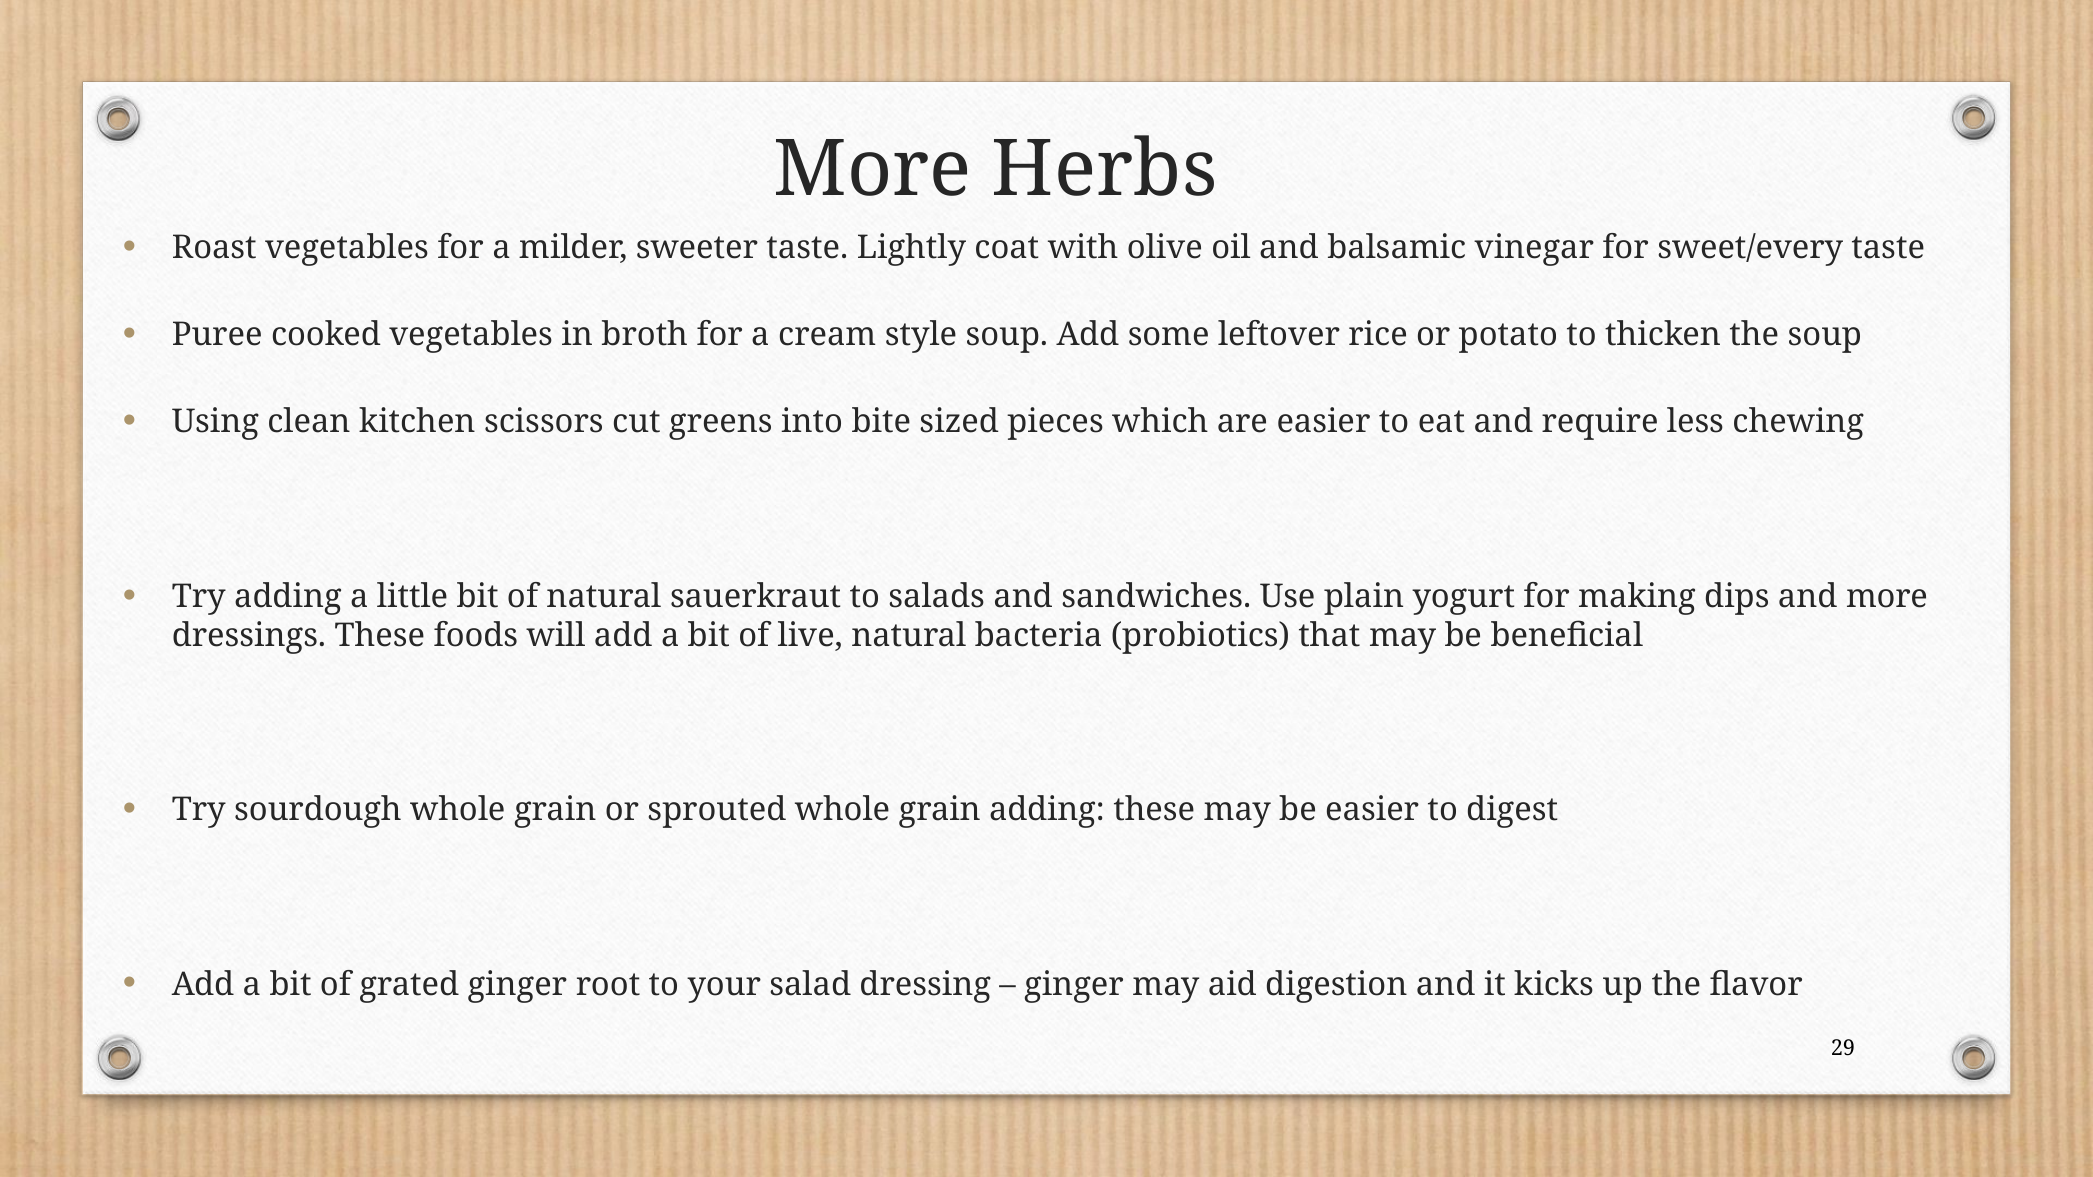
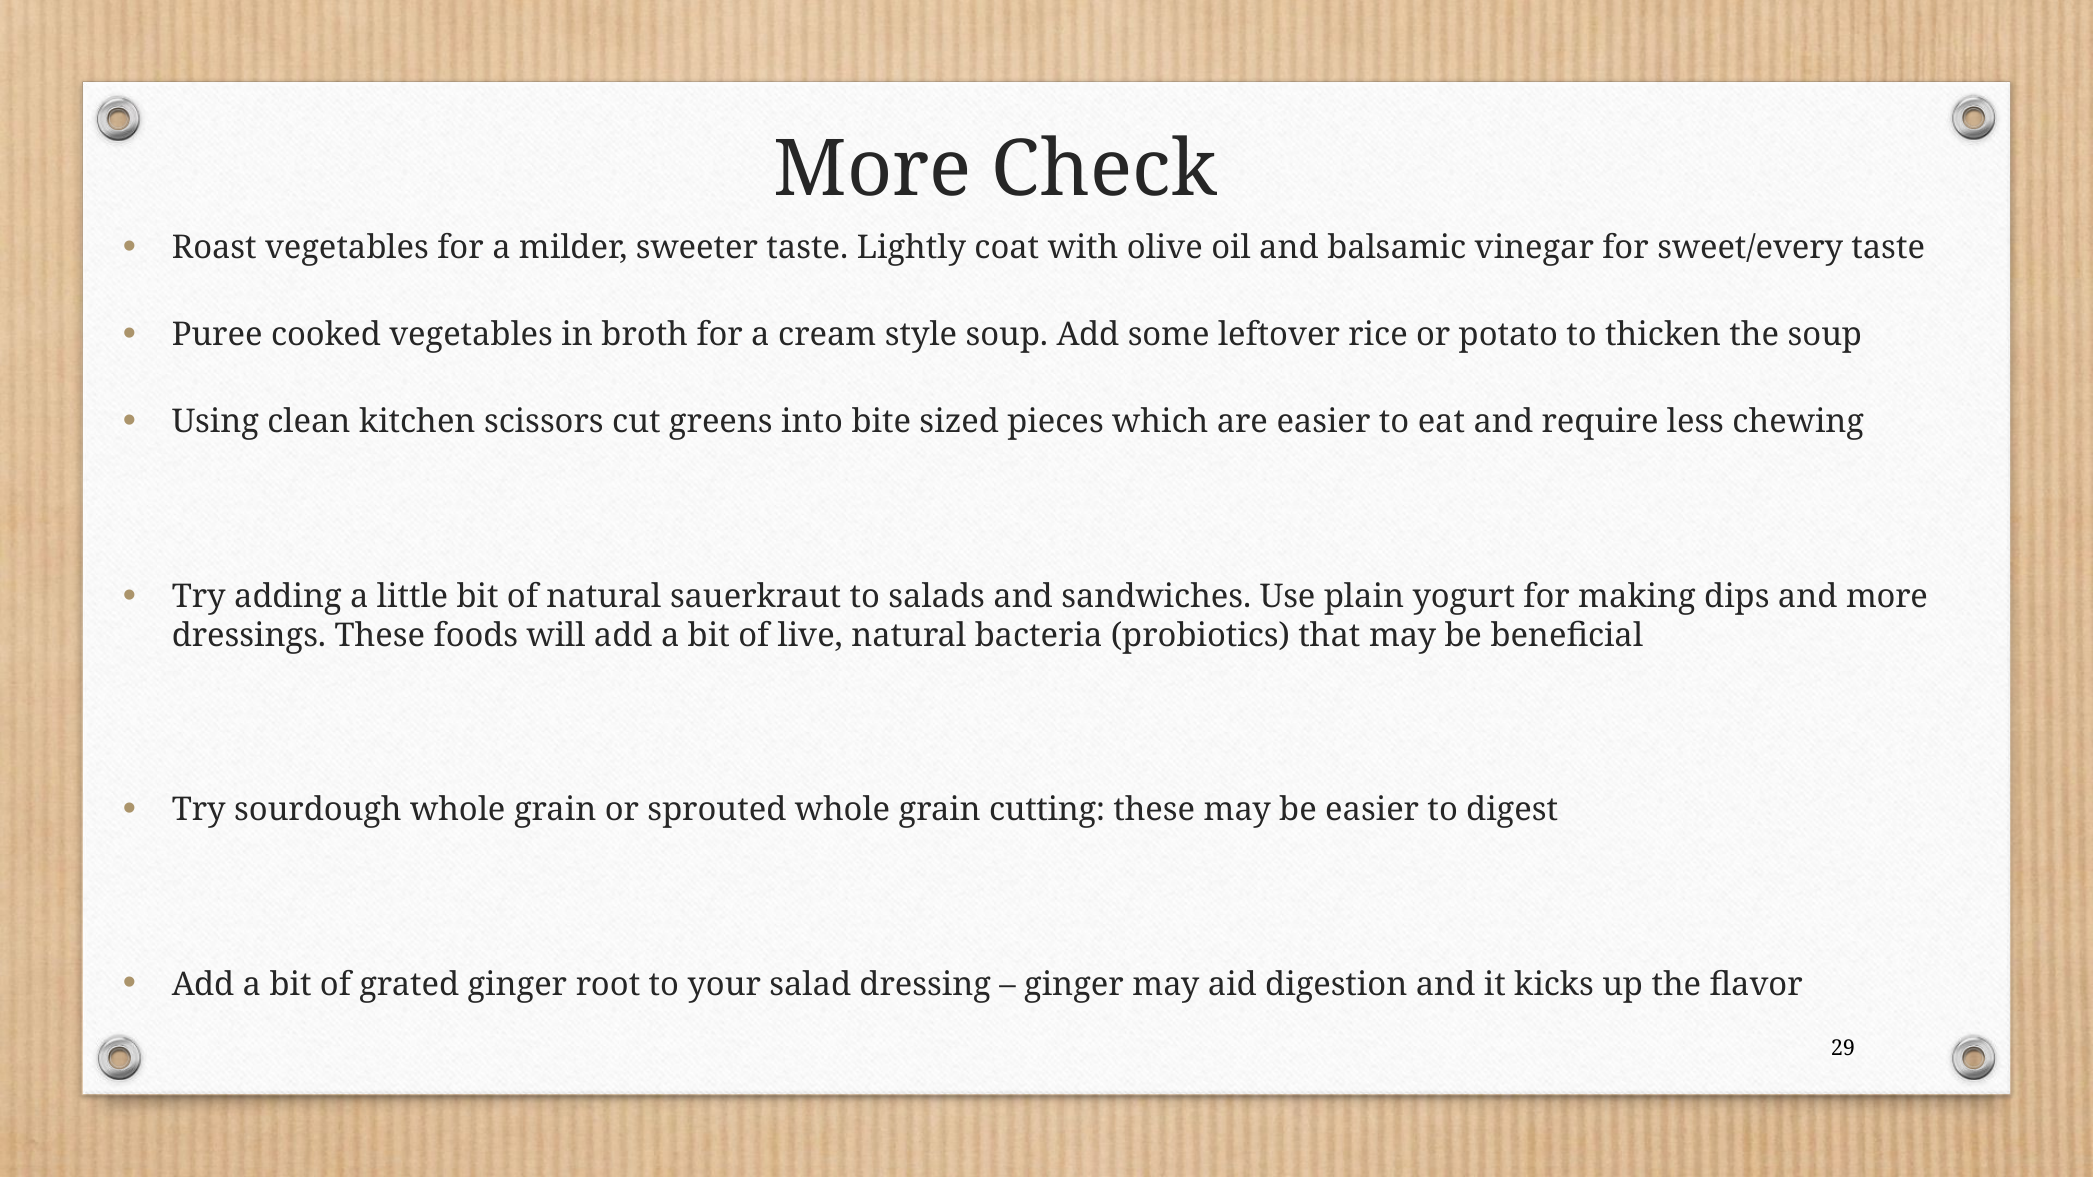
Herbs: Herbs -> Check (1105, 170)
grain adding: adding -> cutting (1047, 810)
